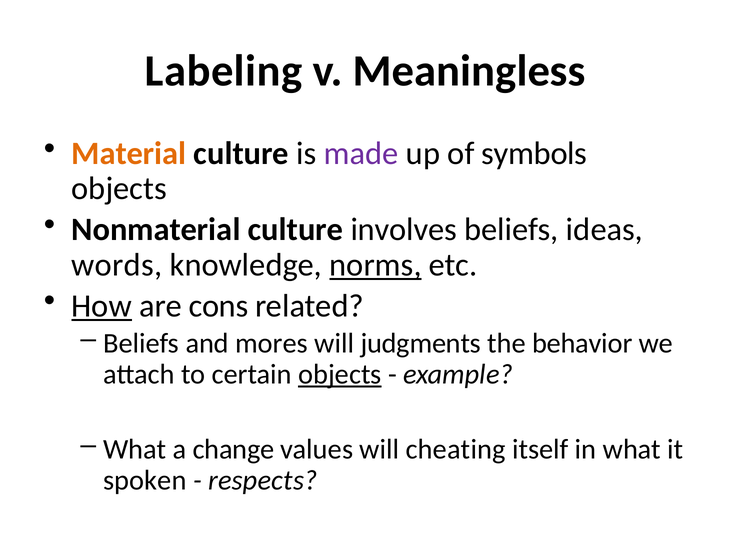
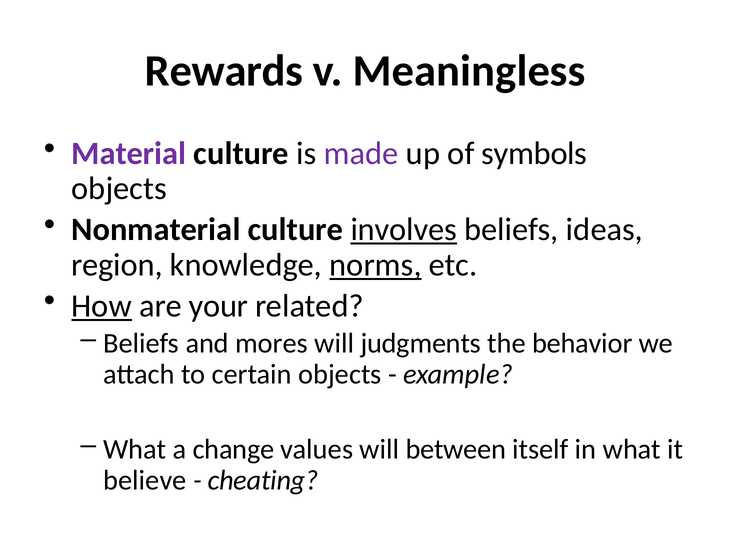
Labeling: Labeling -> Rewards (224, 71)
Material colour: orange -> purple (129, 153)
involves underline: none -> present (404, 229)
words: words -> region (117, 265)
cons: cons -> your (219, 305)
objects underline: present -> none (340, 374)
cheating: cheating -> between (456, 449)
spoken: spoken -> believe (145, 479)
respects: respects -> cheating (263, 479)
